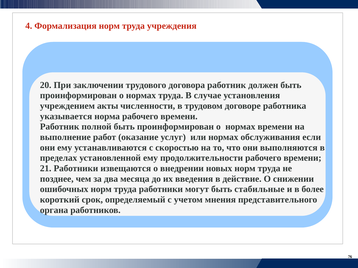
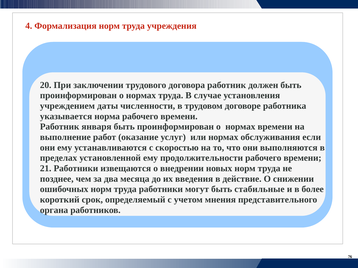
акты: акты -> даты (108, 106)
полной: полной -> января (96, 127)
